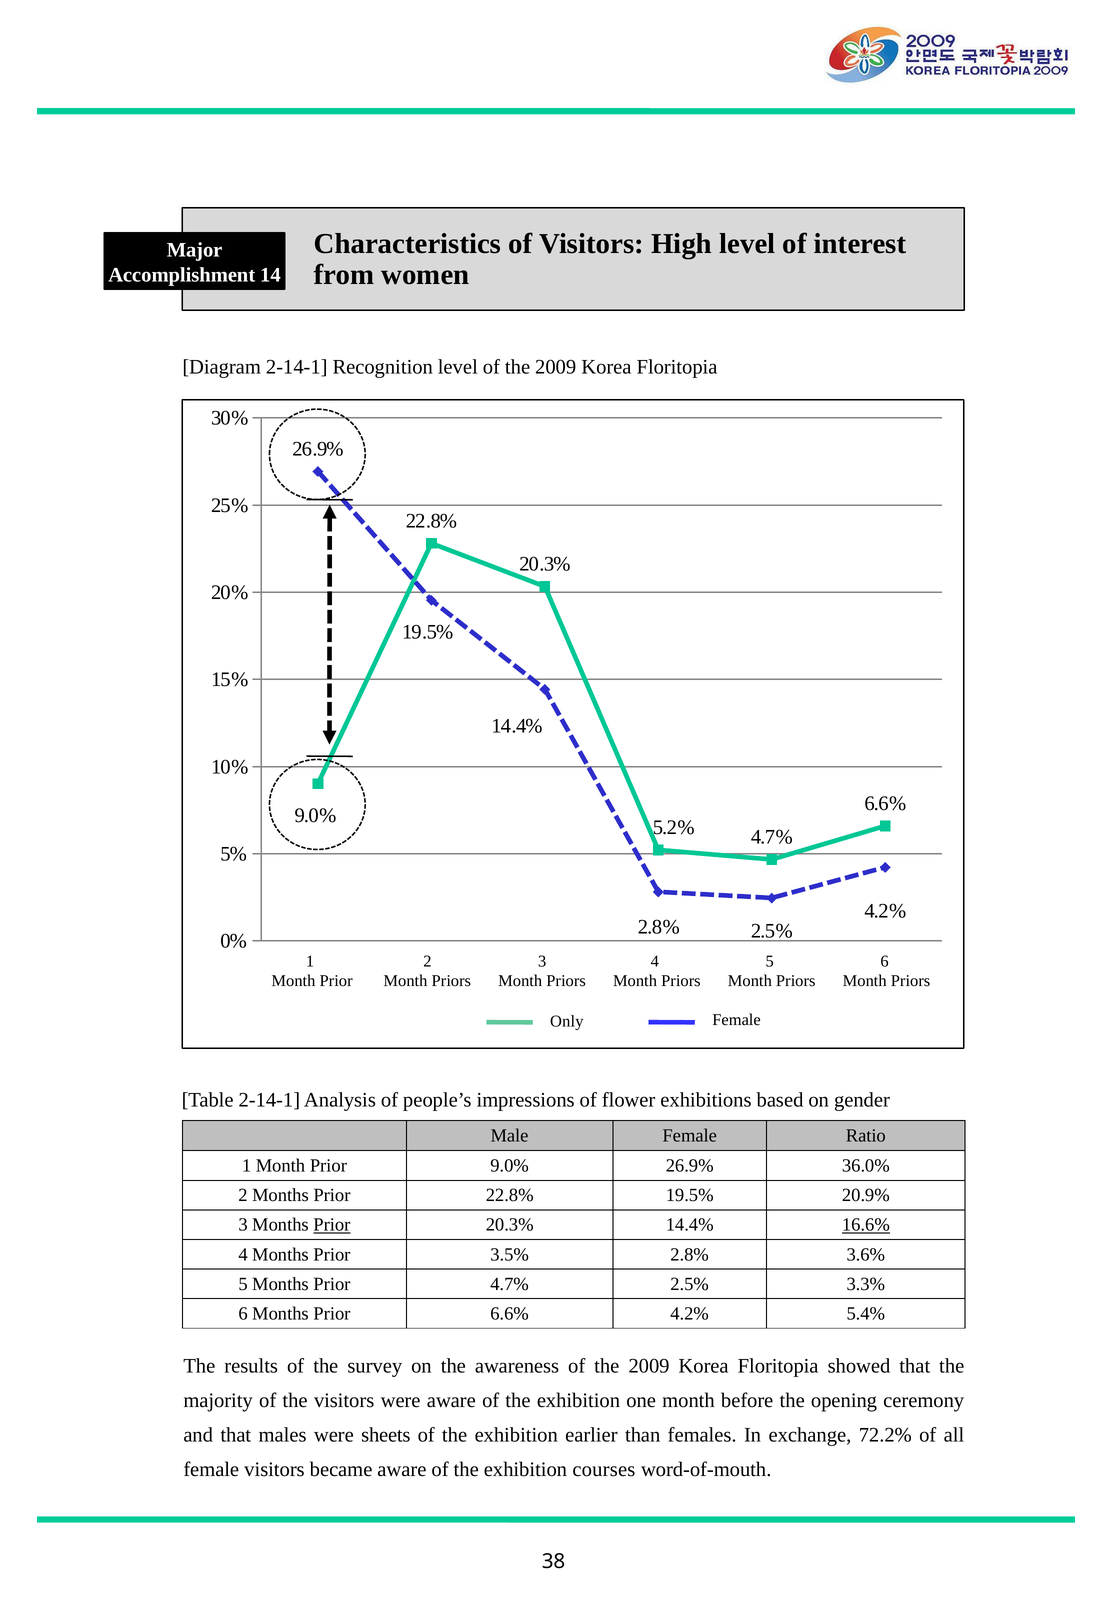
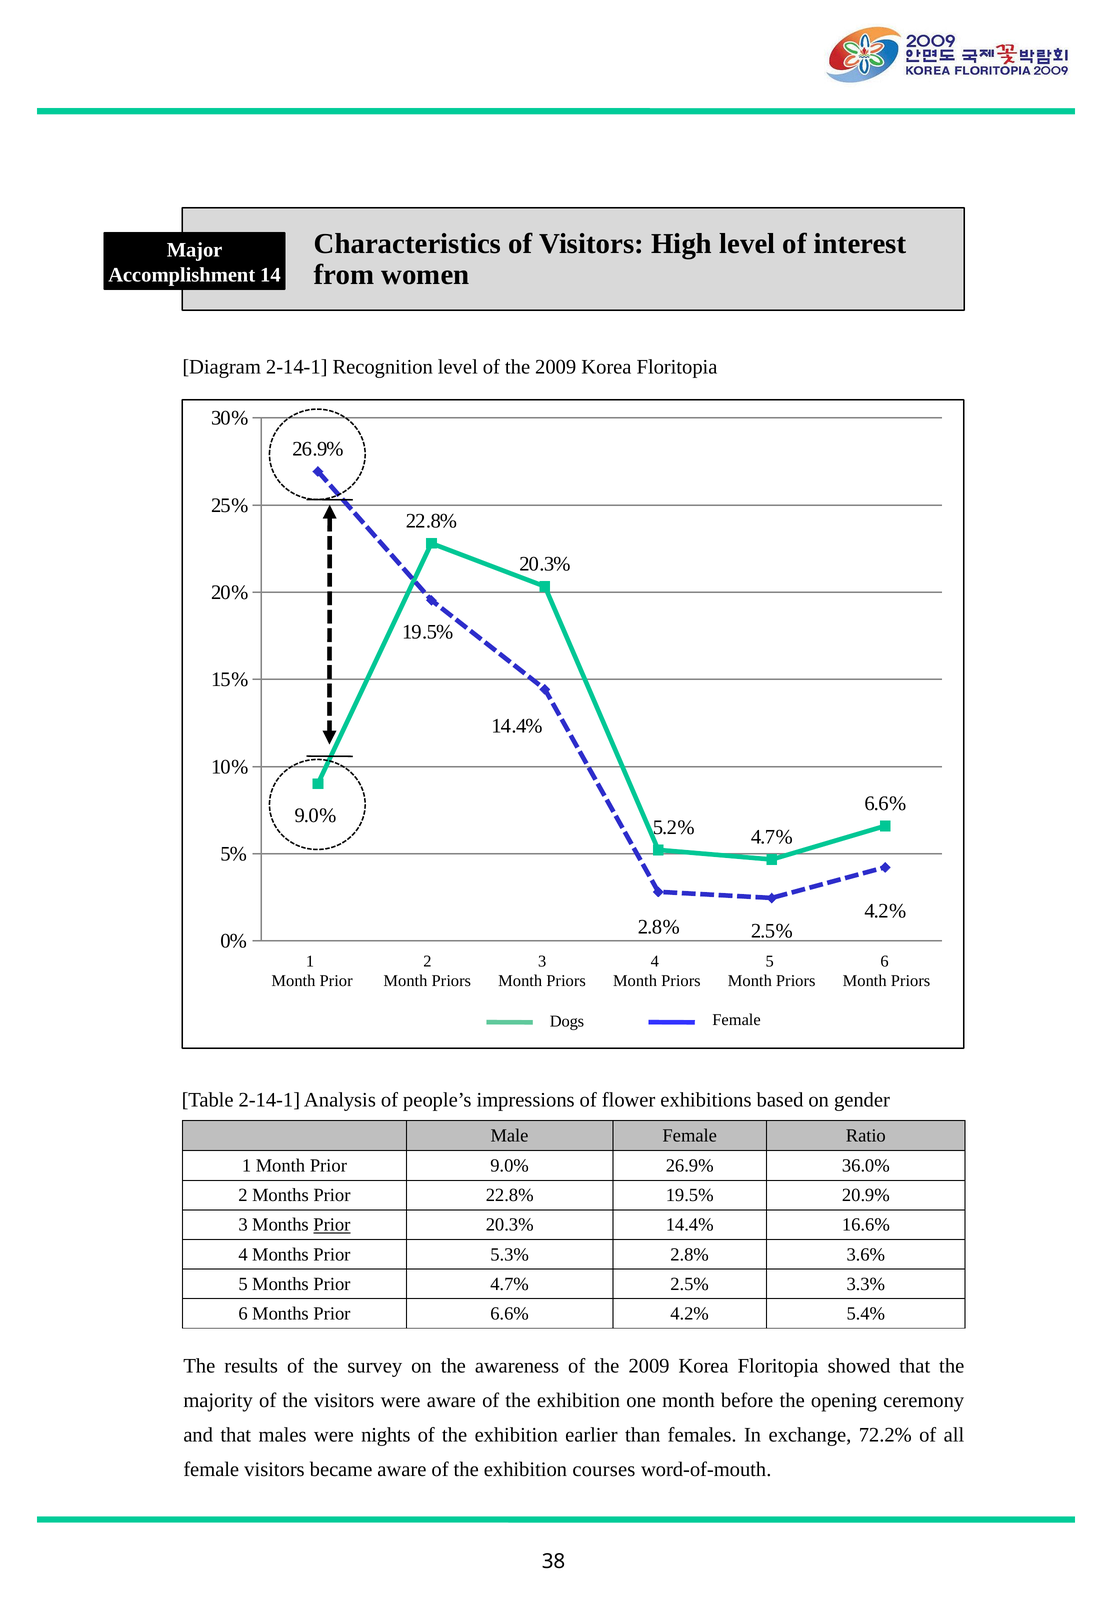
Only: Only -> Dogs (567, 1022)
16.6% underline: present -> none (866, 1225)
3.5%: 3.5% -> 5.3% (510, 1255)
sheets: sheets -> nights (386, 1435)
